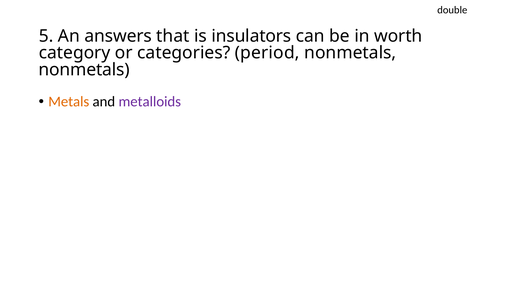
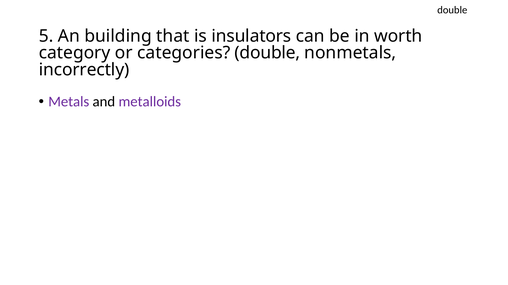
answers: answers -> building (118, 36)
categories period: period -> double (267, 53)
nonmetals: nonmetals -> incorrectly (84, 70)
Metals colour: orange -> purple (69, 102)
